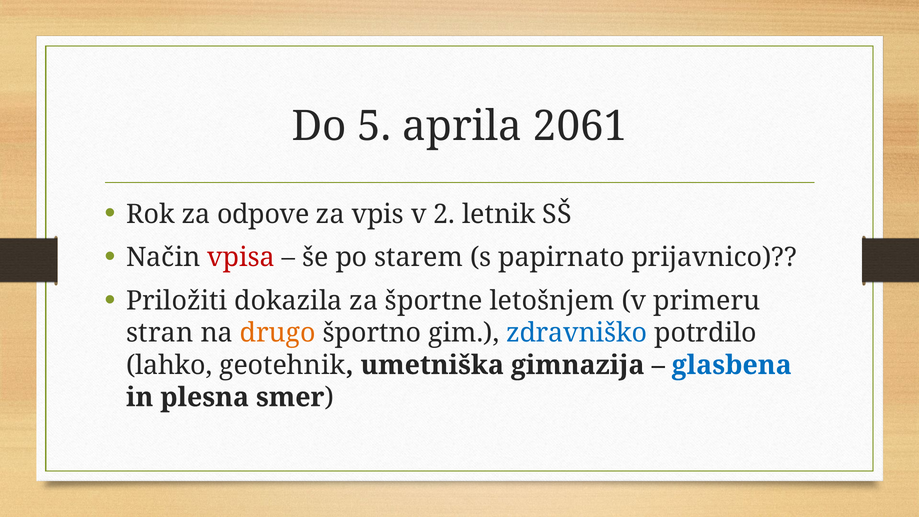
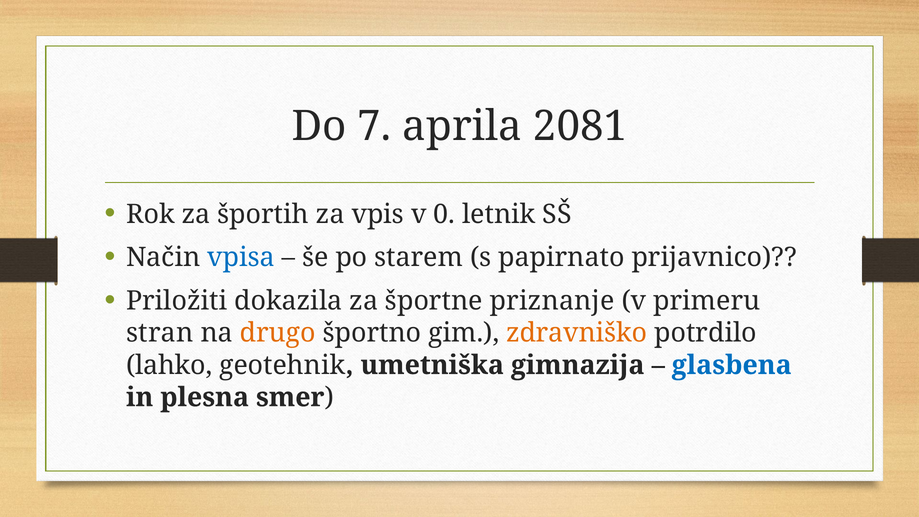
5: 5 -> 7 (374, 126)
2061: 2061 -> 2081 (580, 126)
odpove: odpove -> športih (263, 214)
2: 2 -> 0 (444, 214)
vpisa colour: red -> blue (241, 257)
letošnjem: letošnjem -> priznanje (552, 301)
zdravniško colour: blue -> orange (577, 333)
